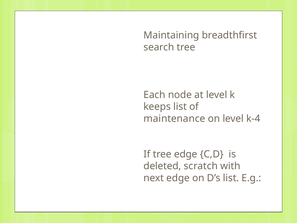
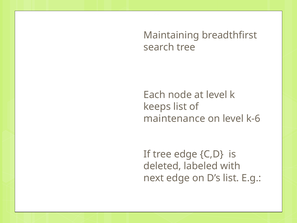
k-4: k-4 -> k-6 (253, 118)
scratch: scratch -> labeled (201, 166)
